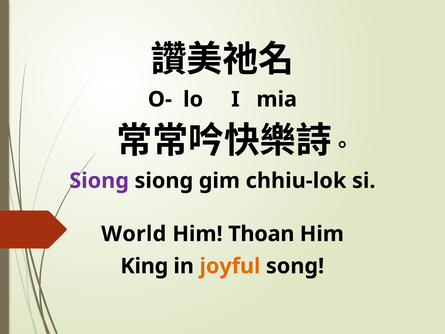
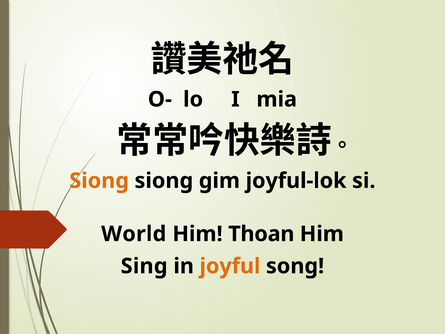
Siong colour: purple -> orange (99, 181)
chhiu-lok: chhiu-lok -> joyful-lok (296, 181)
King: King -> Sing (144, 266)
